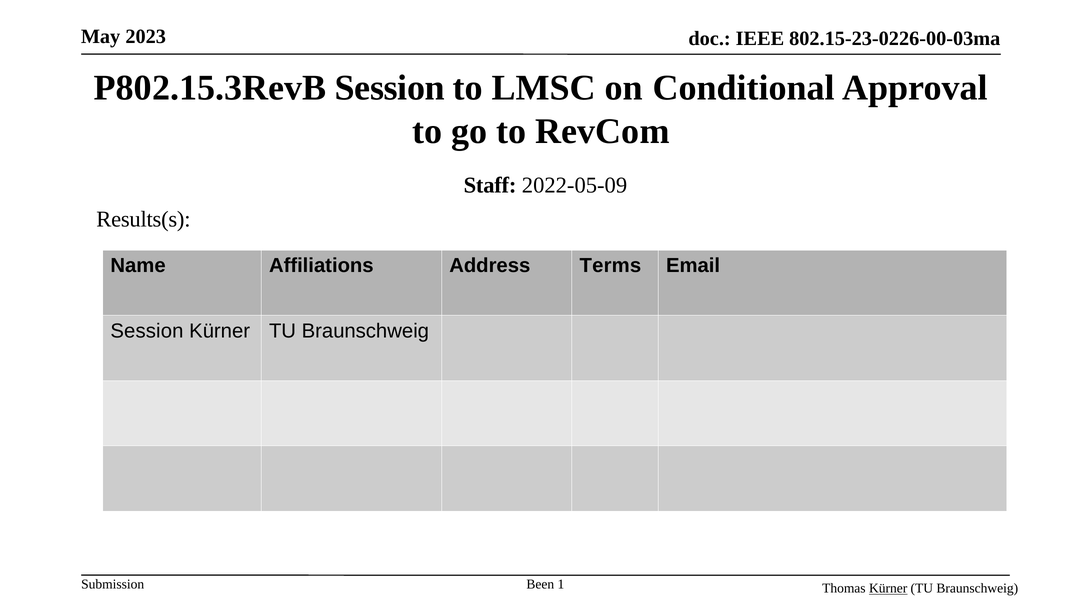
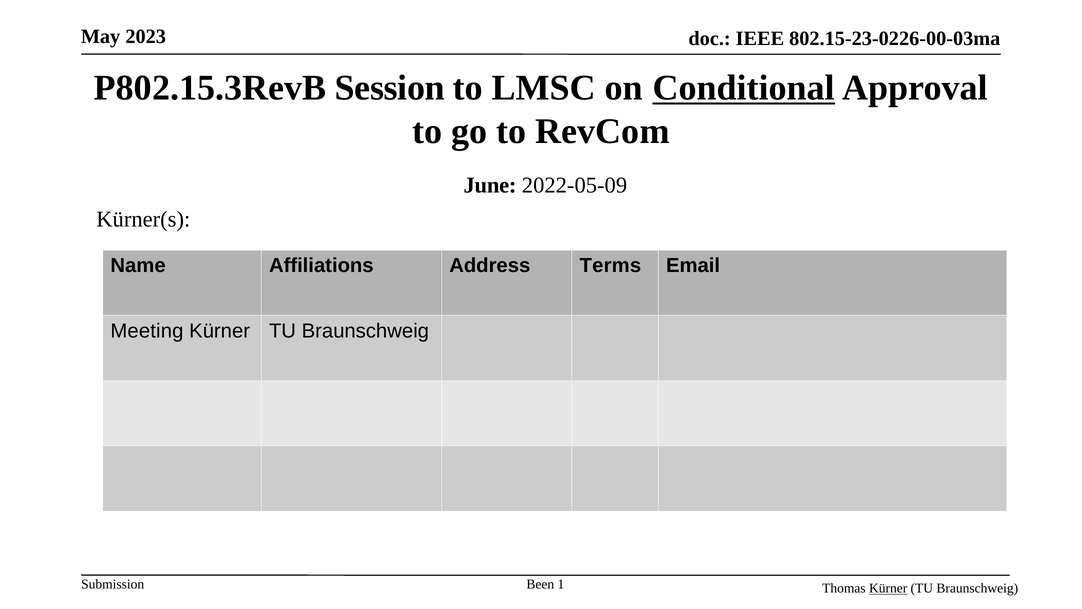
Conditional underline: none -> present (744, 88)
Staff: Staff -> June (490, 185)
Results(s: Results(s -> Kürner(s (143, 219)
Session: Session -> Meeting (147, 331)
